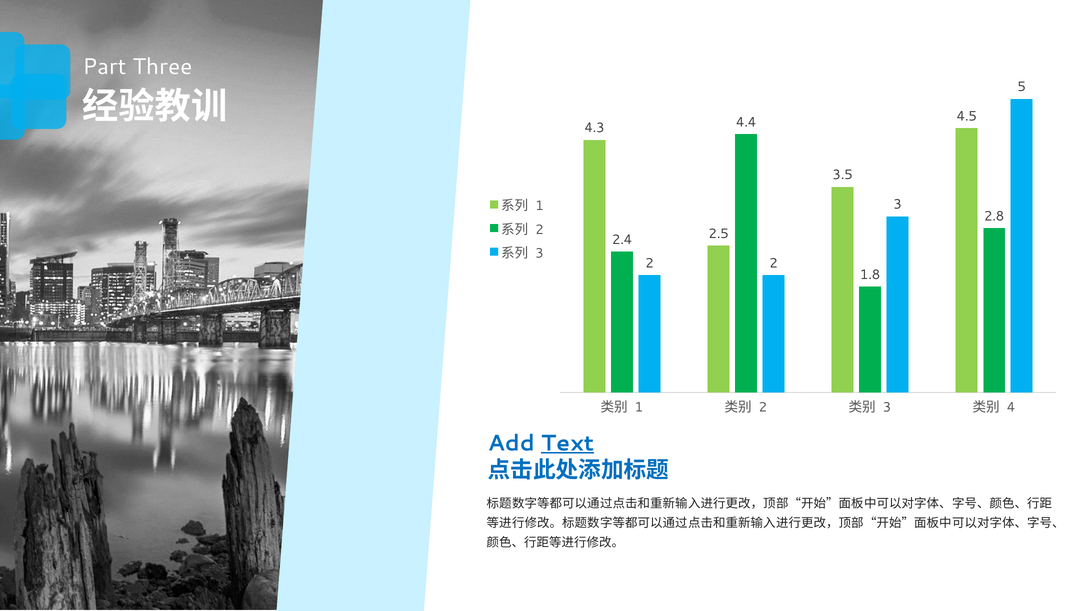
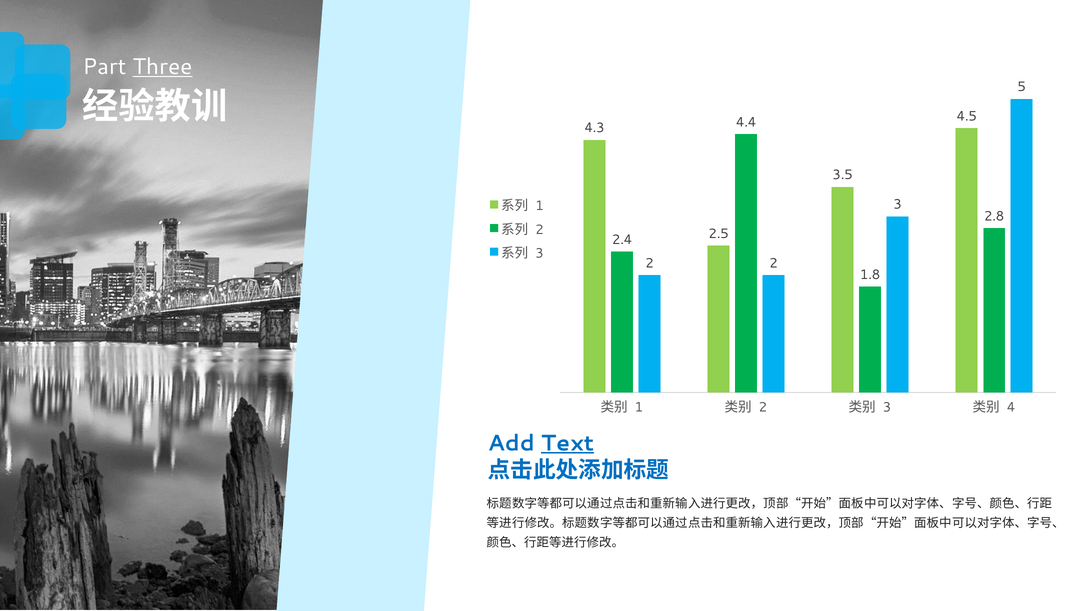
Three underline: none -> present (163, 67)
